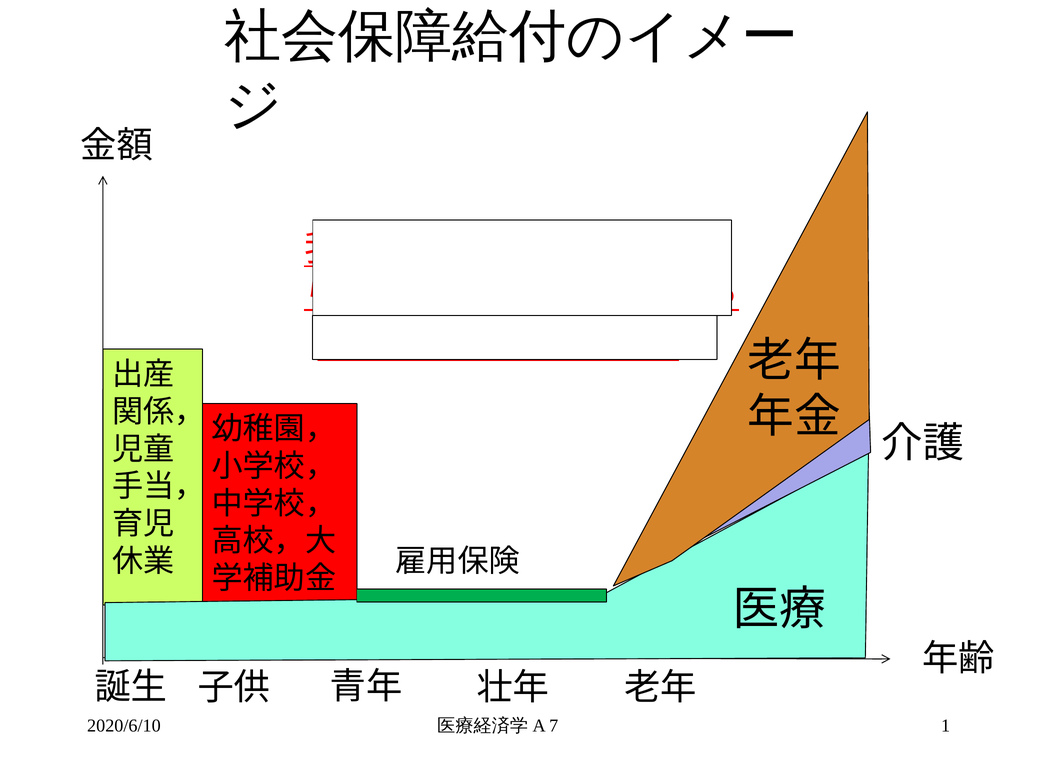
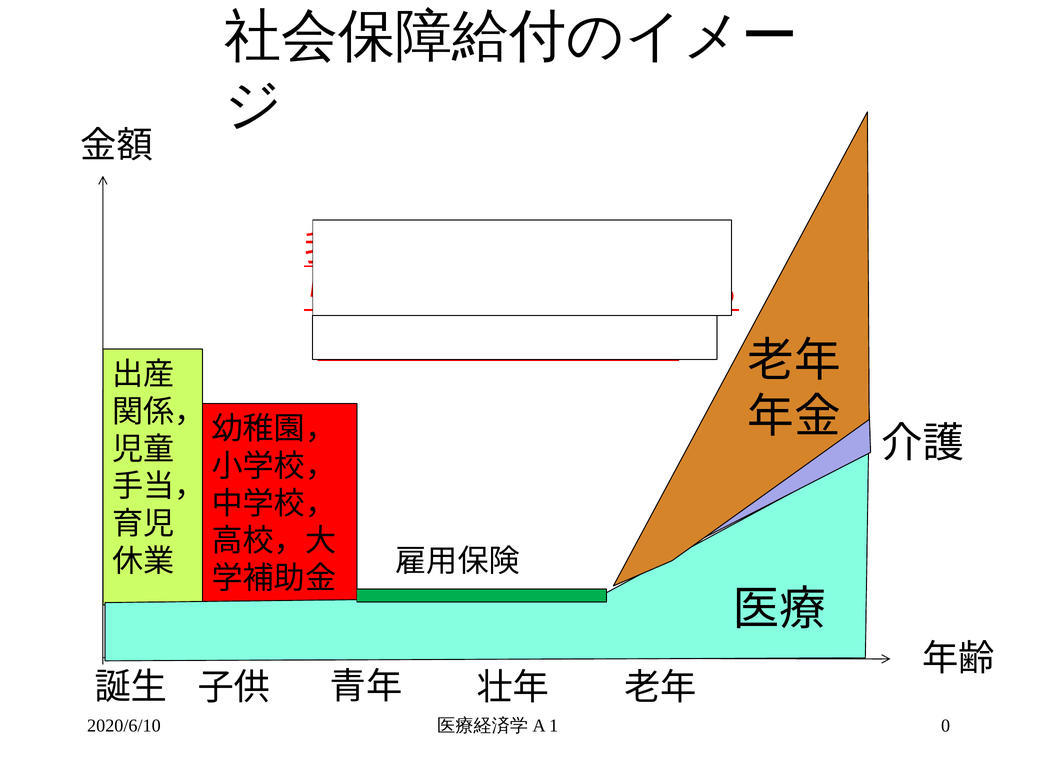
7: 7 -> 1 (554, 725)
1: 1 -> 0 (946, 725)
